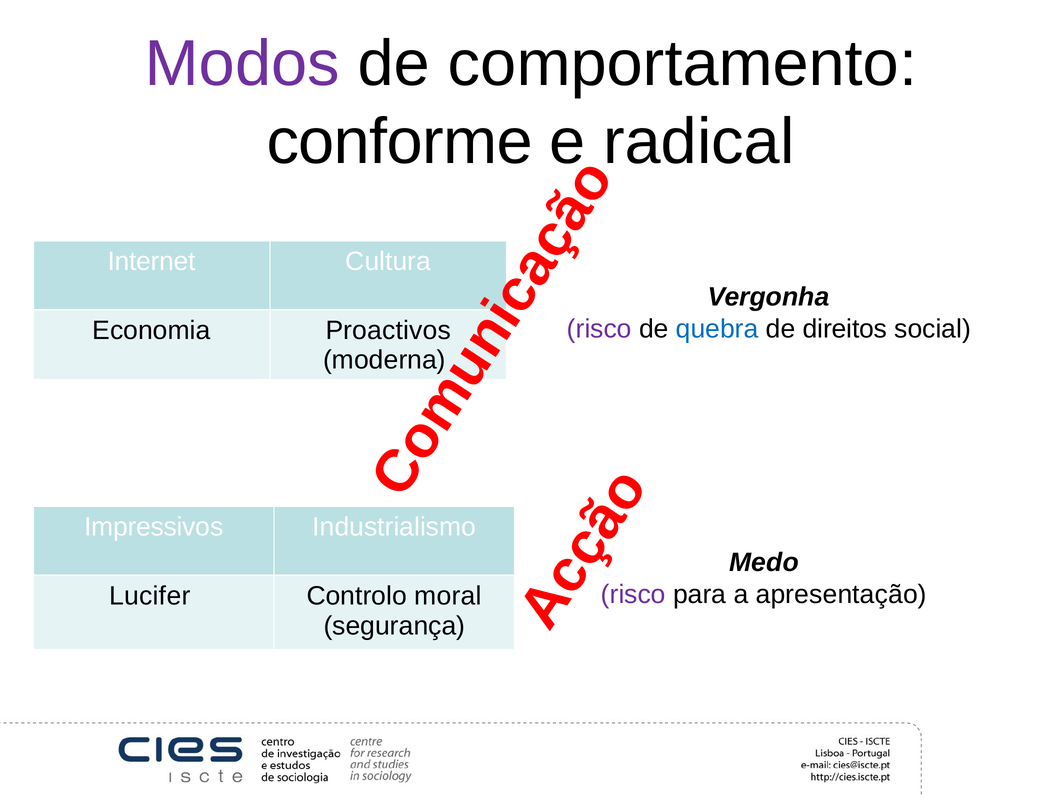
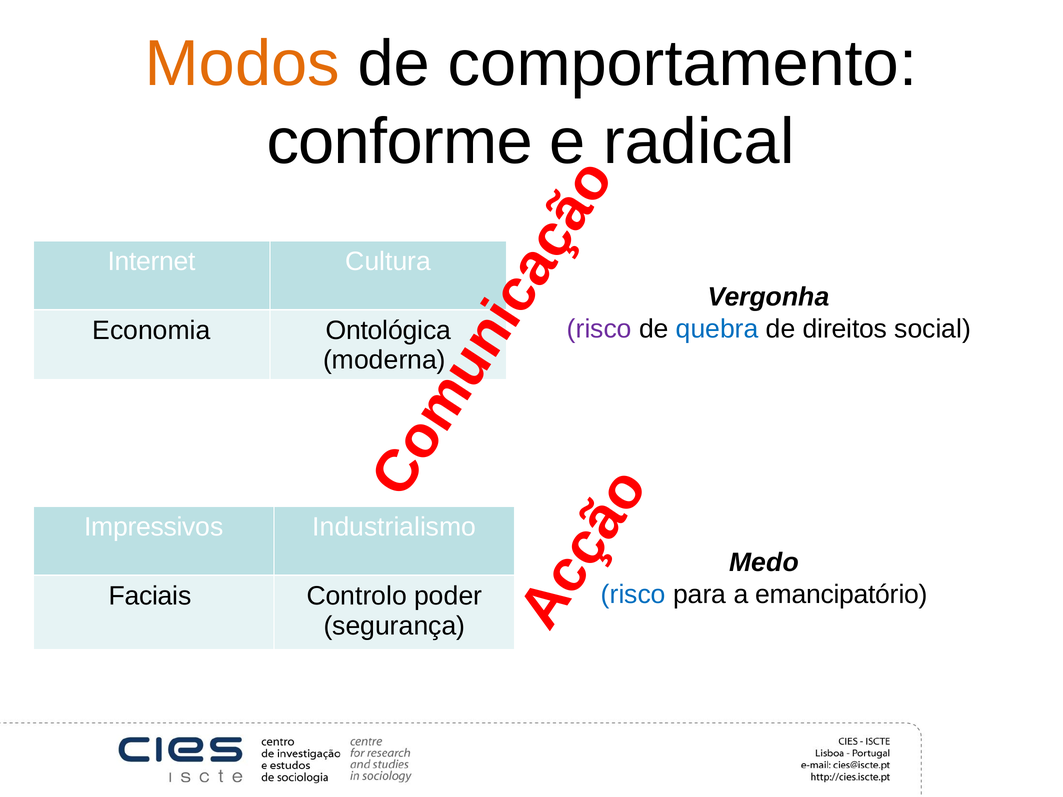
Modos colour: purple -> orange (242, 64)
Proactivos: Proactivos -> Ontológica (388, 330)
risco colour: purple -> blue (633, 595)
apresentação: apresentação -> emancipatório (841, 595)
Lucifer: Lucifer -> Faciais (150, 596)
moral: moral -> poder (448, 596)
